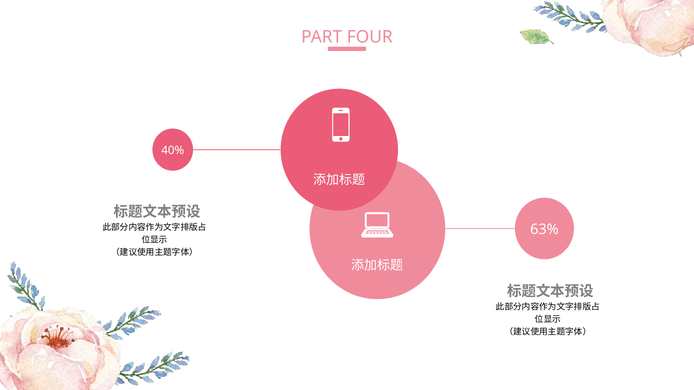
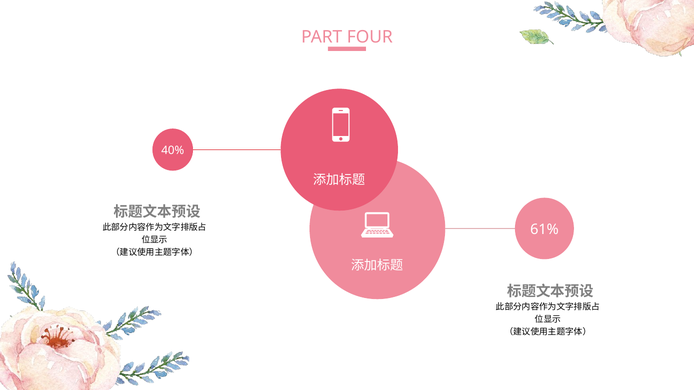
63%: 63% -> 61% (544, 230)
